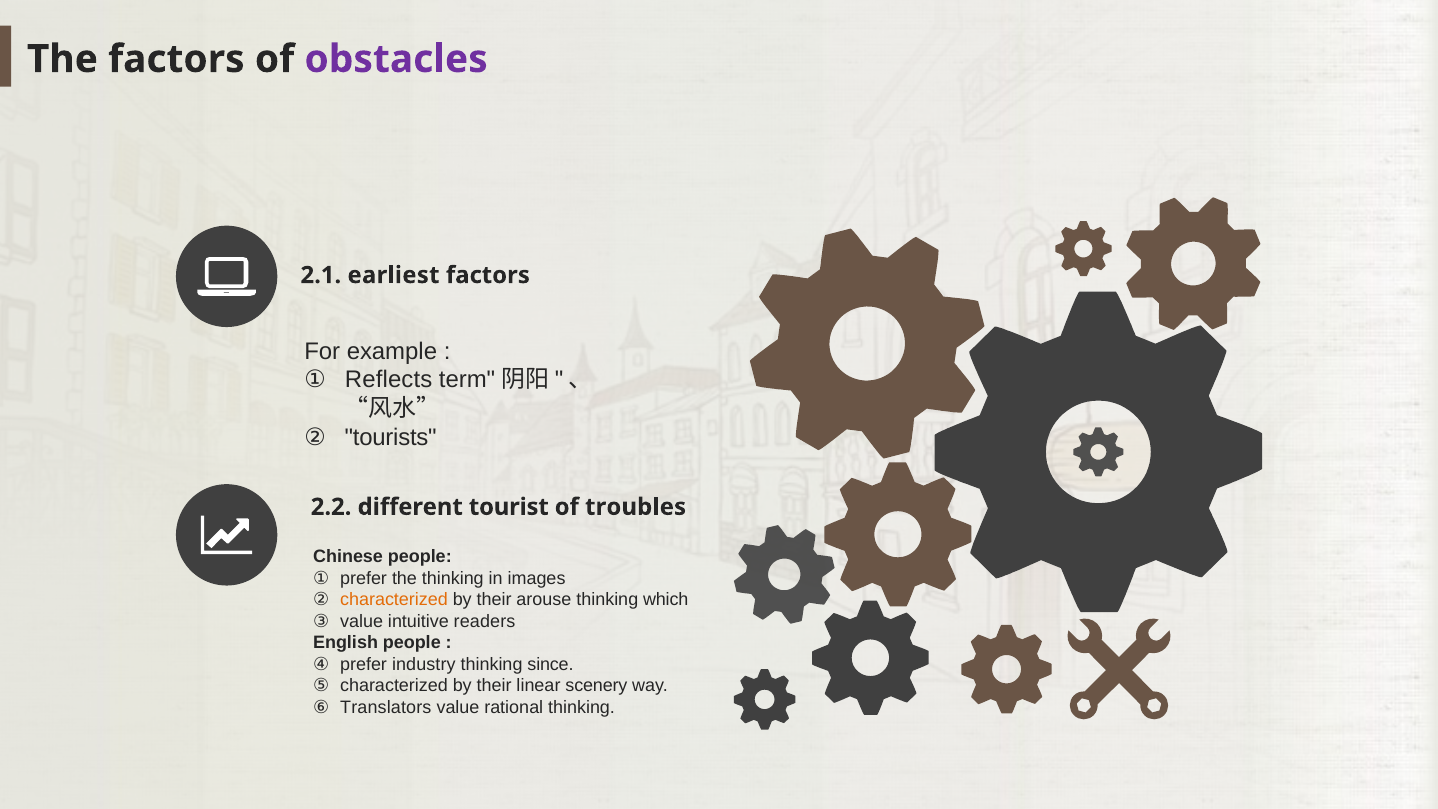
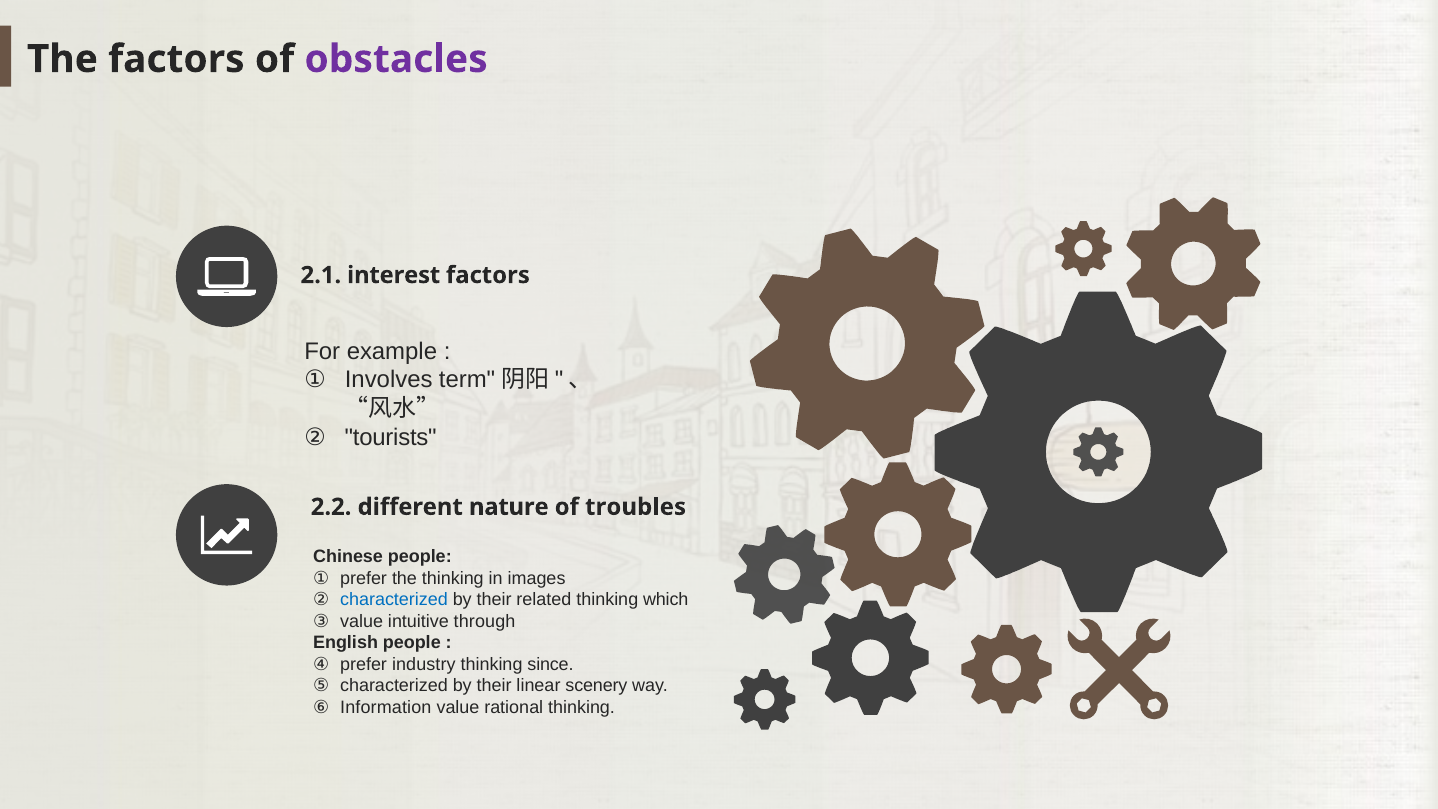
earliest: earliest -> interest (394, 275)
Reflects: Reflects -> Involves (389, 380)
tourist: tourist -> nature (509, 507)
characterized colour: orange -> blue (394, 600)
arouse: arouse -> related (544, 600)
readers: readers -> through (485, 621)
Translators: Translators -> Information (386, 707)
